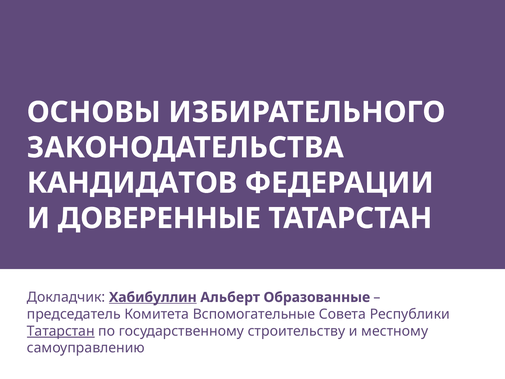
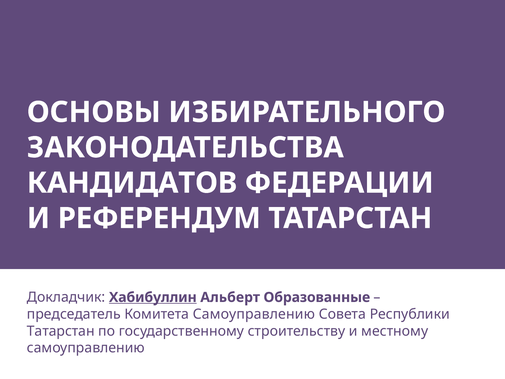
ДОВЕРЕННЫЕ: ДОВЕРЕННЫЕ -> РЕФЕРЕНДУМ (159, 218)
Комитета Вспомогательные: Вспомогательные -> Самоуправлению (254, 314)
Татарстан underline: present -> none (61, 331)
